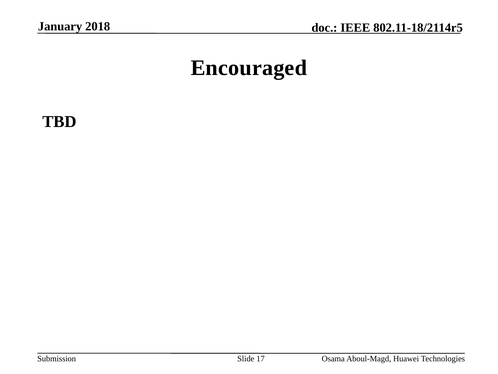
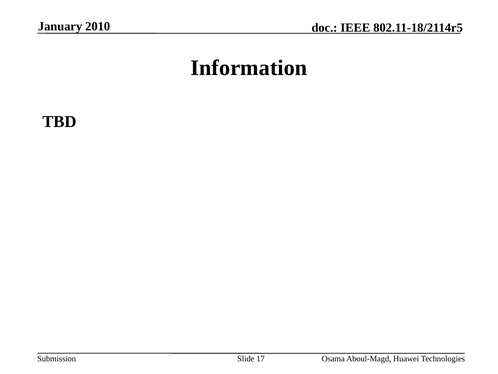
2018: 2018 -> 2010 (98, 26)
Encouraged: Encouraged -> Information (249, 68)
